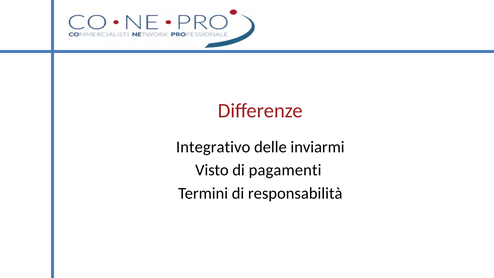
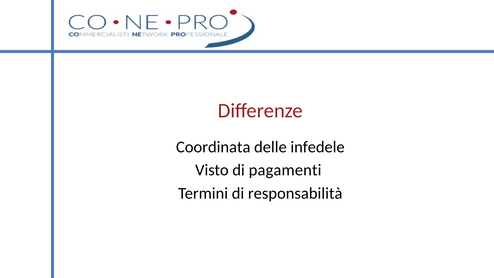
Integrativo: Integrativo -> Coordinata (213, 147)
inviarmi: inviarmi -> infedele (318, 147)
